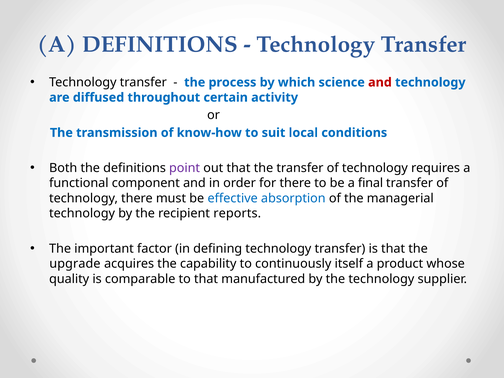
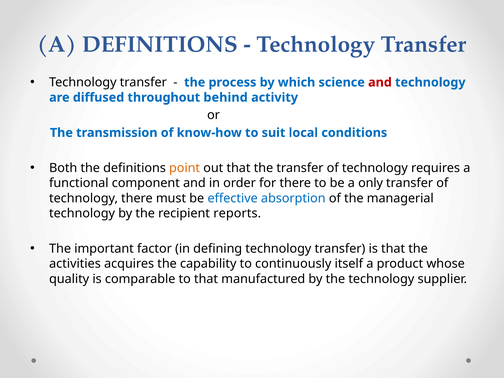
certain: certain -> behind (226, 97)
point colour: purple -> orange (185, 168)
final: final -> only (371, 183)
upgrade: upgrade -> activities (75, 264)
